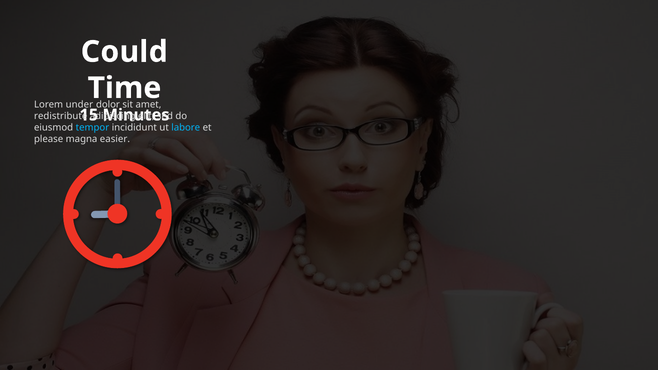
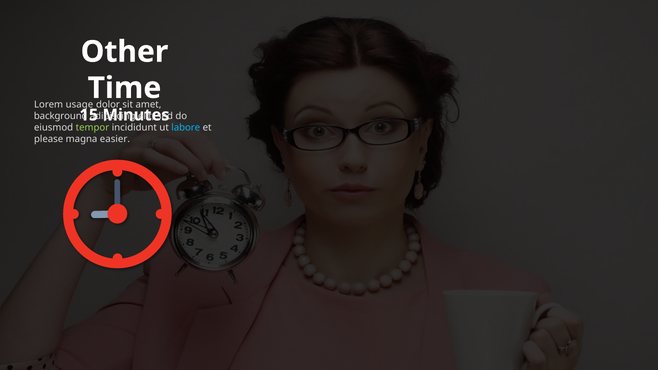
Could: Could -> Other (124, 52)
under: under -> usage (79, 105)
redistribute: redistribute -> background (61, 116)
tempor colour: light blue -> light green (92, 128)
